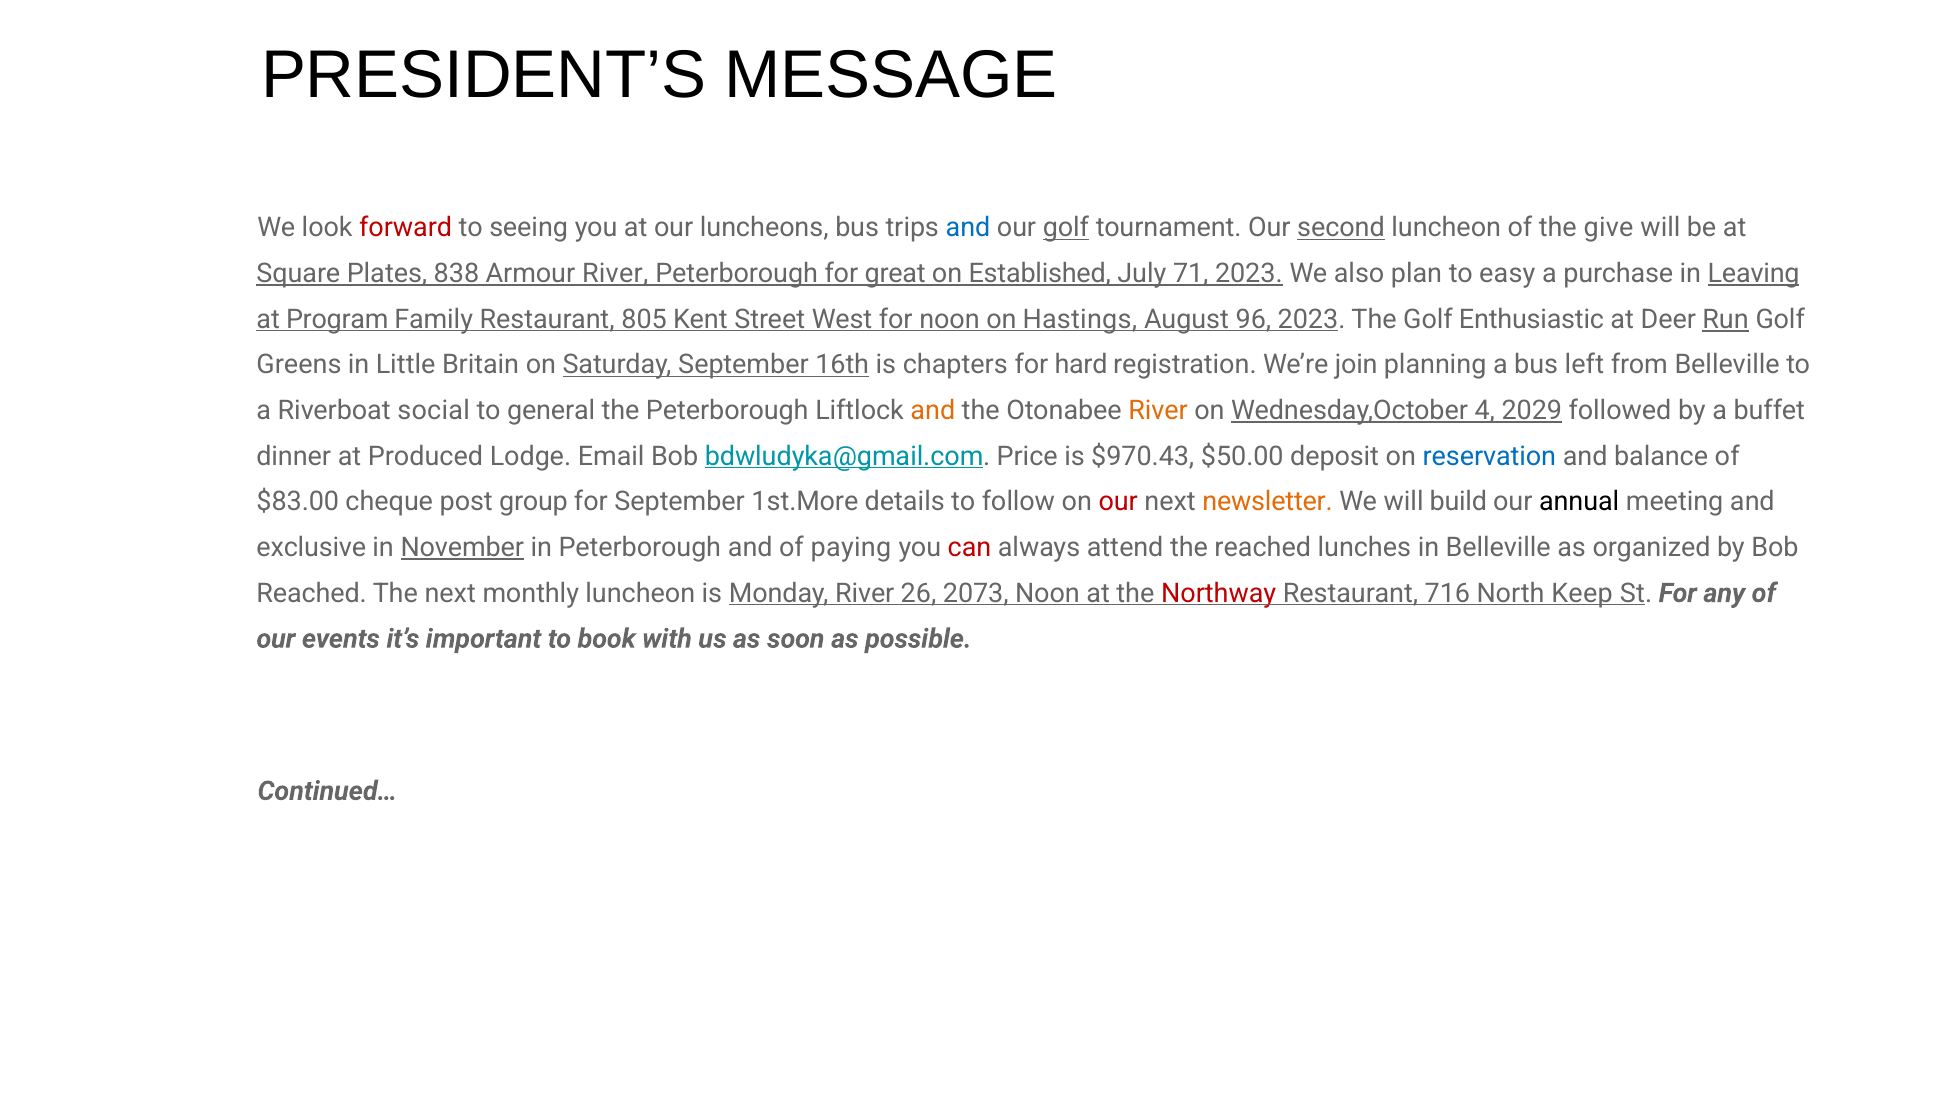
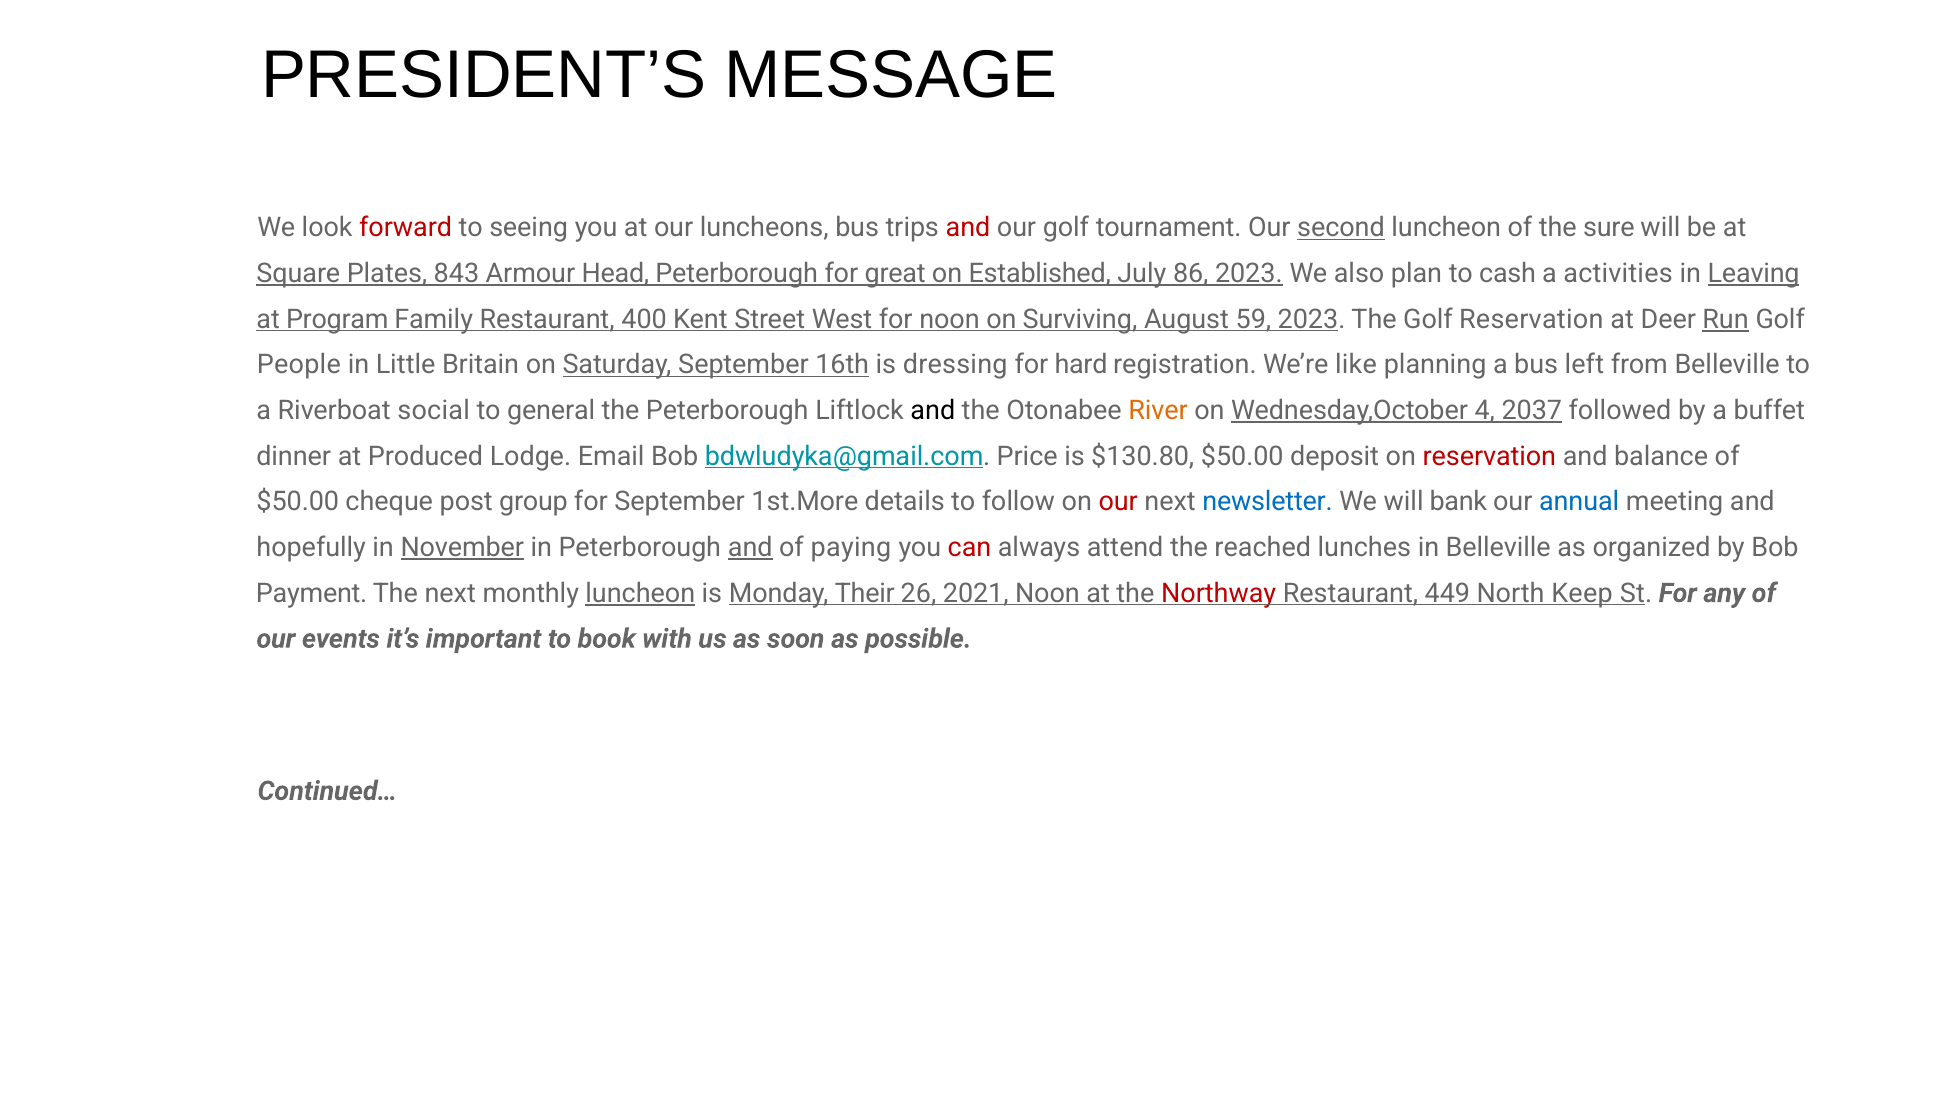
and colour: blue -> red (968, 228)
golf underline: present -> none (1066, 228)
give: give -> sure (1609, 228)
838: 838 -> 843 (456, 273)
Armour River: River -> Head (615, 273)
71: 71 -> 86 (1191, 273)
easy: easy -> cash (1508, 273)
purchase: purchase -> activities (1618, 273)
805: 805 -> 400 (644, 319)
Hastings: Hastings -> Surviving (1080, 319)
96: 96 -> 59 (1253, 319)
Golf Enthusiastic: Enthusiastic -> Reservation (1531, 319)
Greens: Greens -> People (299, 365)
chapters: chapters -> dressing (955, 365)
join: join -> like (1356, 365)
and colour: orange -> black (933, 410)
2029: 2029 -> 2037 (1532, 410)
$970.43: $970.43 -> $130.80 (1143, 456)
reservation colour: blue -> red (1489, 456)
$83.00: $83.00 -> $50.00 (298, 502)
newsletter colour: orange -> blue (1268, 502)
build: build -> bank (1458, 502)
annual colour: black -> blue (1579, 502)
exclusive: exclusive -> hopefully (311, 547)
and underline: none -> present (750, 547)
Reached: Reached -> Payment (312, 593)
luncheon underline: none -> present (640, 593)
Monday River: River -> Their (865, 593)
2073: 2073 -> 2021 (976, 593)
716: 716 -> 449 (1447, 593)
